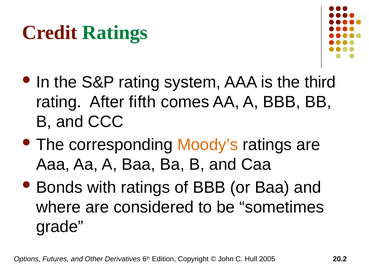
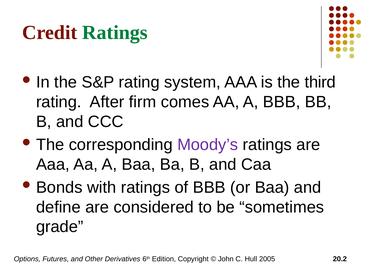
fifth: fifth -> firm (143, 102)
Moody’s colour: orange -> purple (208, 145)
where: where -> define (58, 207)
